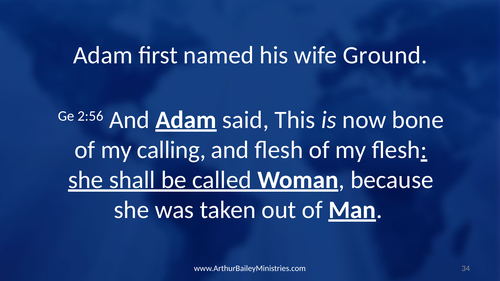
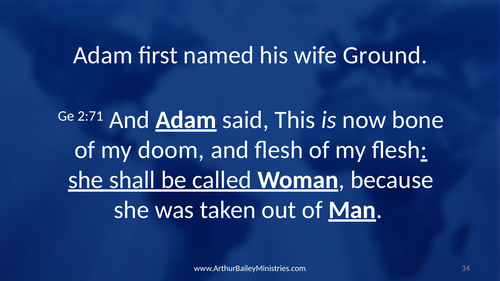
2:56: 2:56 -> 2:71 (90, 116)
calling: calling -> doom (171, 150)
